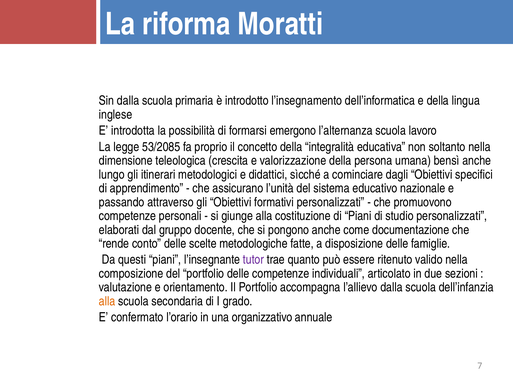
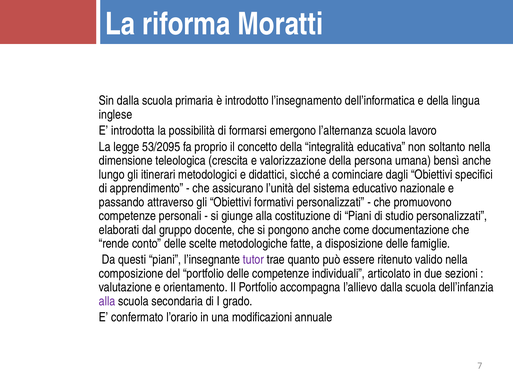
53/2085: 53/2085 -> 53/2095 (161, 147)
alla colour: orange -> purple (107, 302)
organizzativo: organizzativo -> modificazioni (262, 318)
